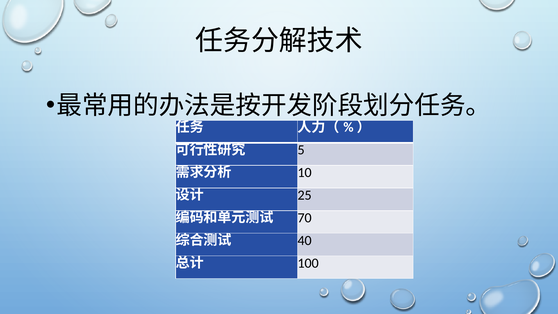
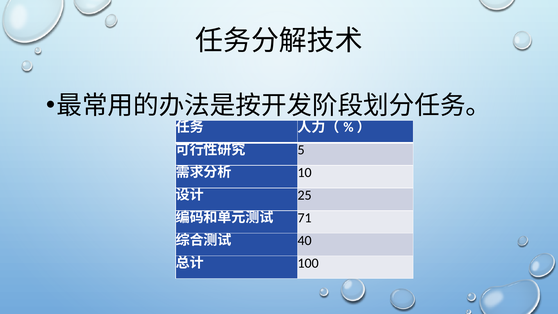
70: 70 -> 71 (305, 218)
